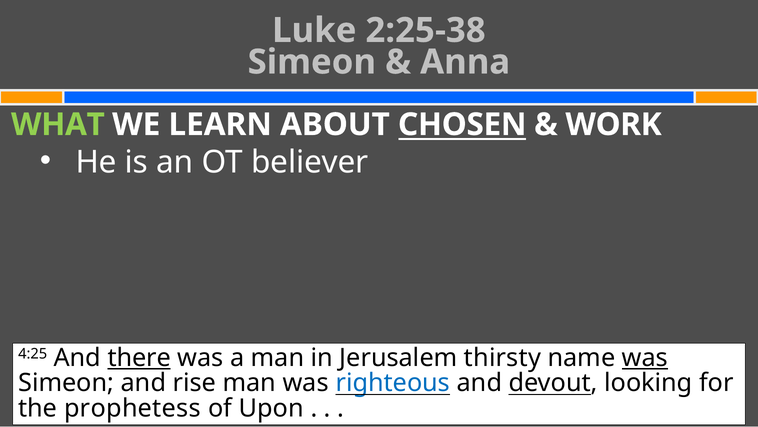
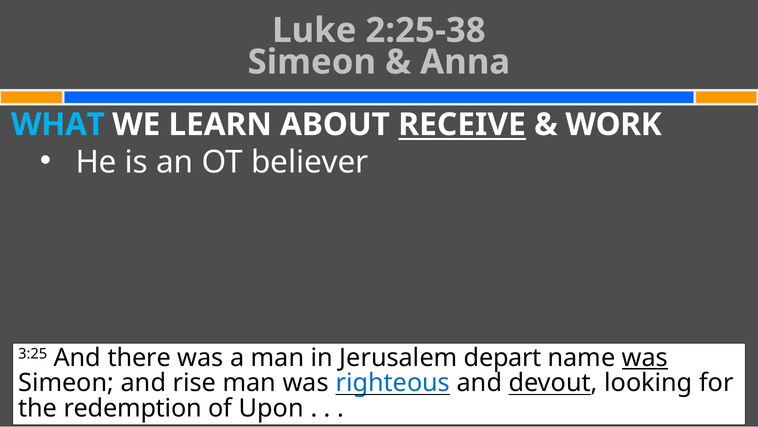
WHAT colour: light green -> light blue (58, 124)
CHOSEN: CHOSEN -> RECEIVE (462, 124)
4:25: 4:25 -> 3:25 (33, 353)
there underline: present -> none (139, 357)
thirsty: thirsty -> depart (503, 357)
prophetess: prophetess -> redemption (133, 408)
